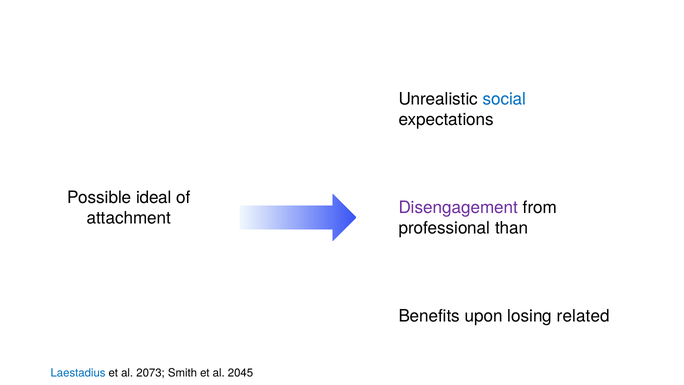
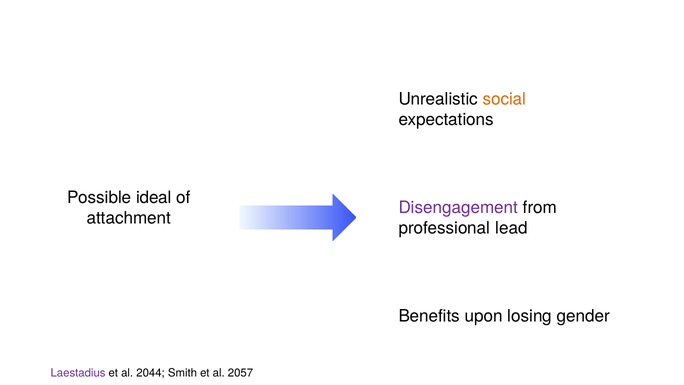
social colour: blue -> orange (504, 99)
than: than -> lead (511, 228)
related: related -> gender (583, 316)
Laestadius colour: blue -> purple (78, 373)
2073: 2073 -> 2044 (151, 373)
2045: 2045 -> 2057 (240, 373)
